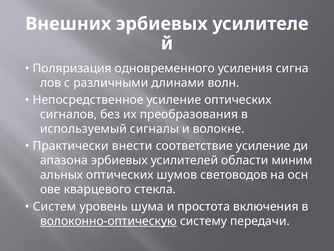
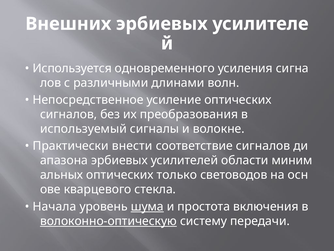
Поляризация: Поляризация -> Используется (72, 68)
соответствие усиление: усиление -> сигналов (263, 146)
шумов: шумов -> только (177, 175)
Систем: Систем -> Начала (54, 206)
шума underline: none -> present (147, 206)
